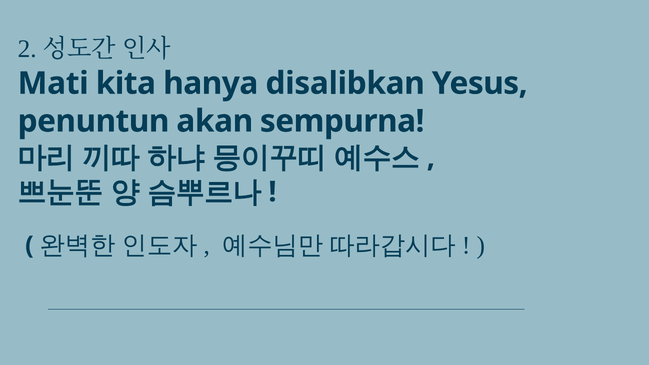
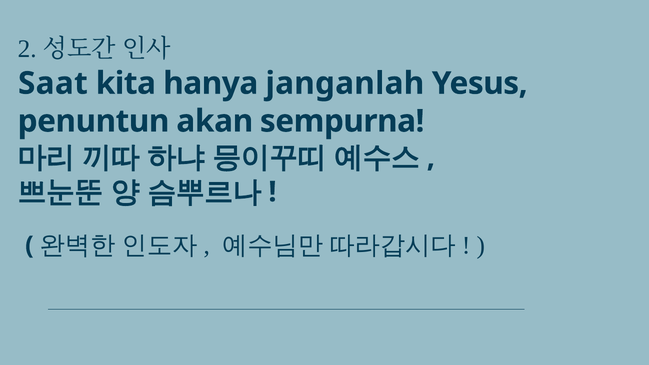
Mati: Mati -> Saat (53, 83)
disalibkan: disalibkan -> janganlah (345, 83)
